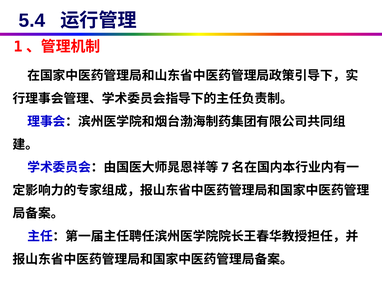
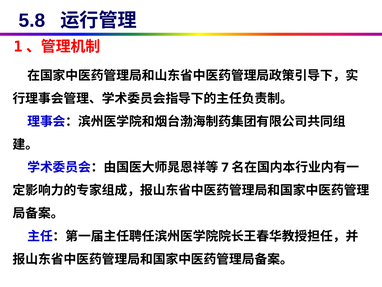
5.4: 5.4 -> 5.8 (32, 21)
